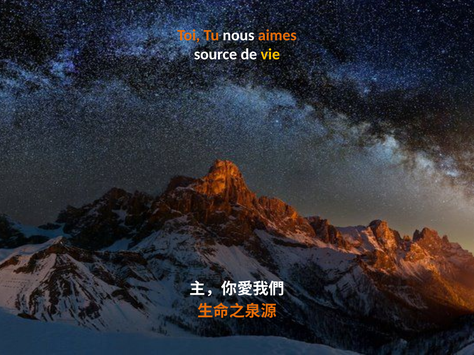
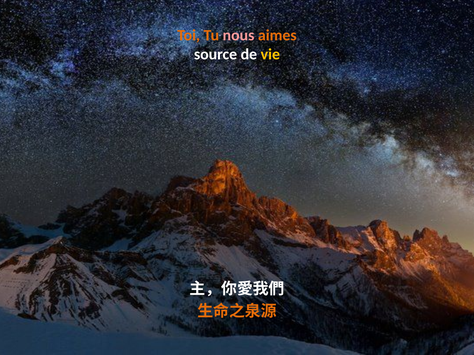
nous colour: white -> pink (239, 35)
